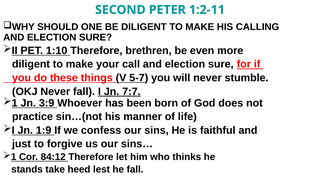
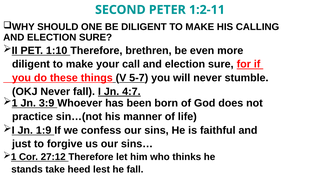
7:7: 7:7 -> 4:7 (131, 91)
84:12: 84:12 -> 27:12 (53, 157)
